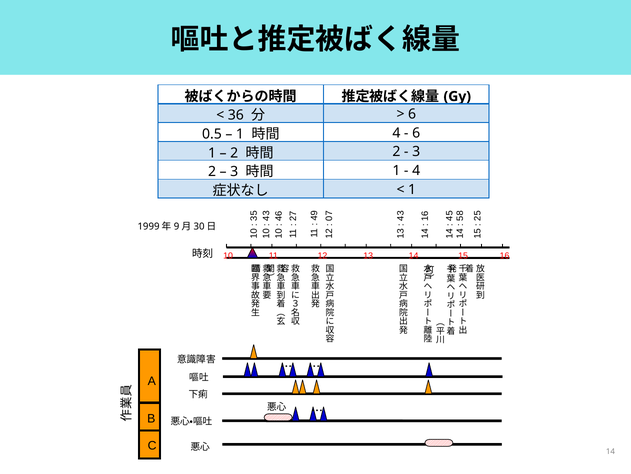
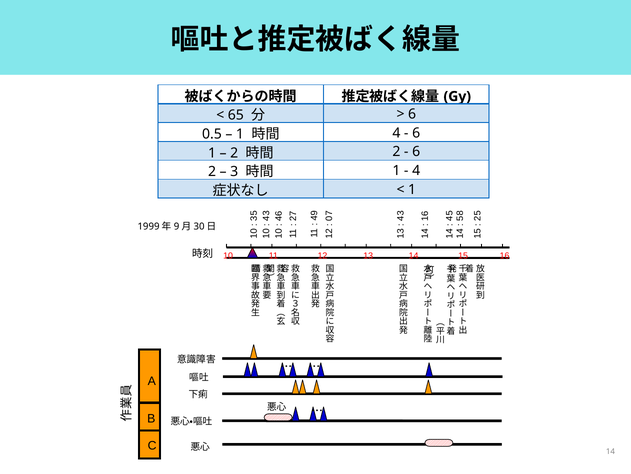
36: 36 -> 65 (236, 115)
3: 3 -> 6 (416, 152)
